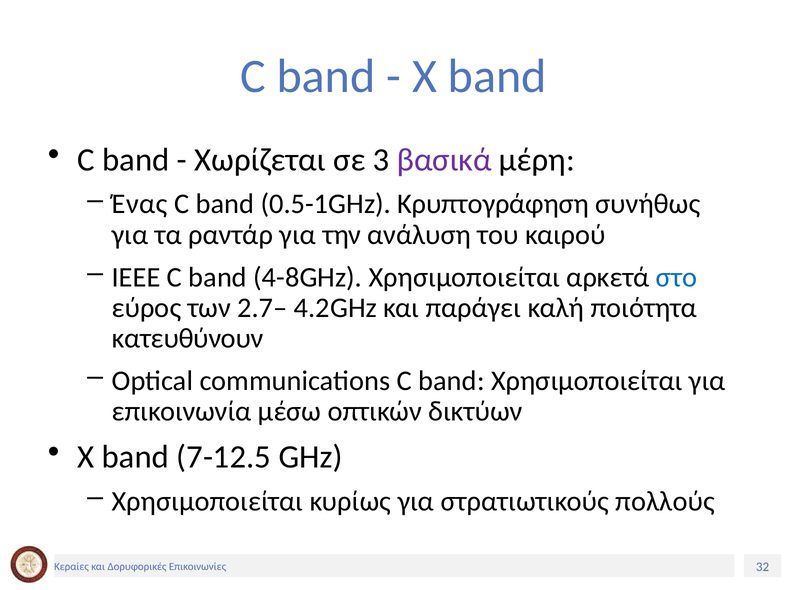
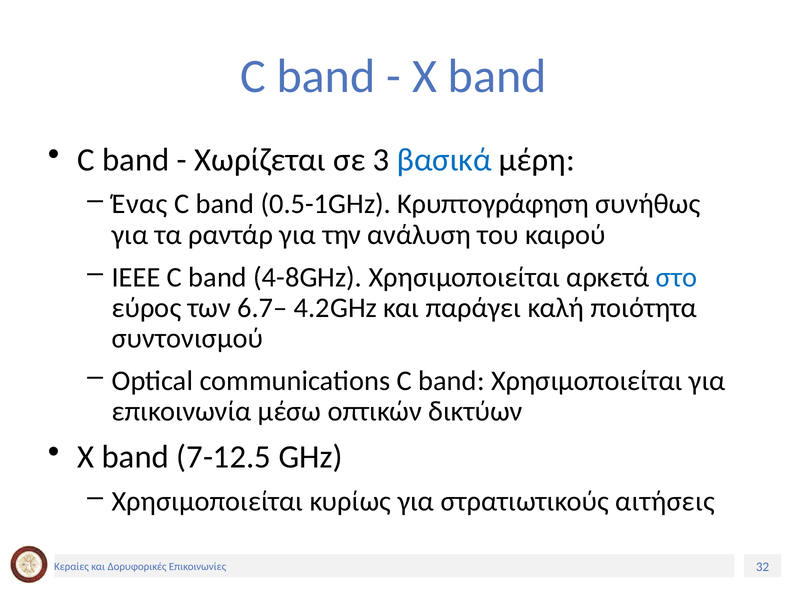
βασικά colour: purple -> blue (444, 160)
2.7–: 2.7– -> 6.7– (262, 308)
κατευθύνουν: κατευθύνουν -> συντονισμού (187, 339)
πολλούς: πολλούς -> αιτήσεις (665, 501)
